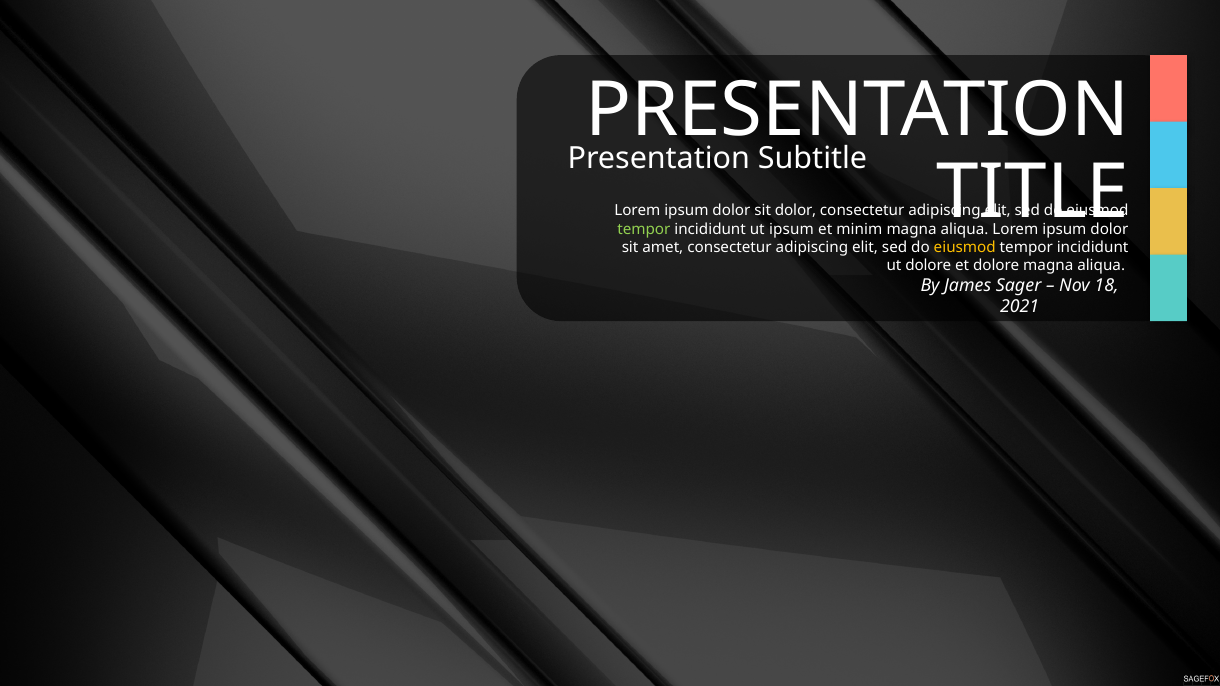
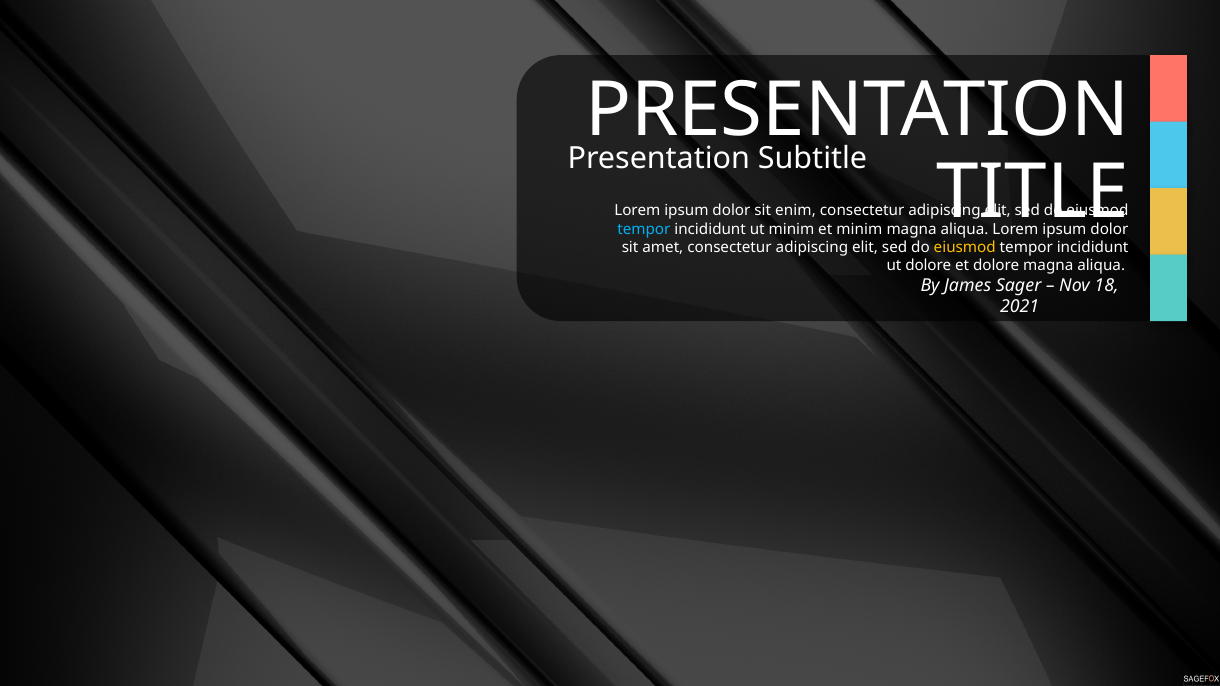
sit dolor: dolor -> enim (795, 211)
tempor colour: light green -> light blue (644, 229)
ut ipsum: ipsum -> minim (792, 229)
